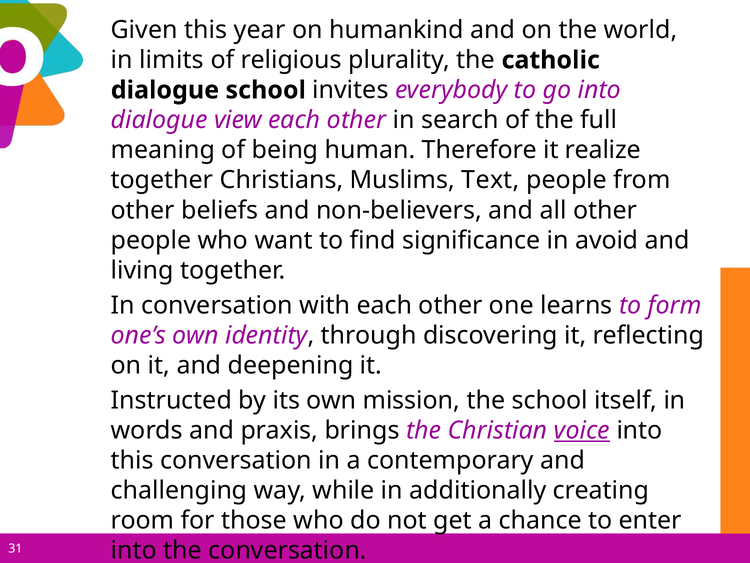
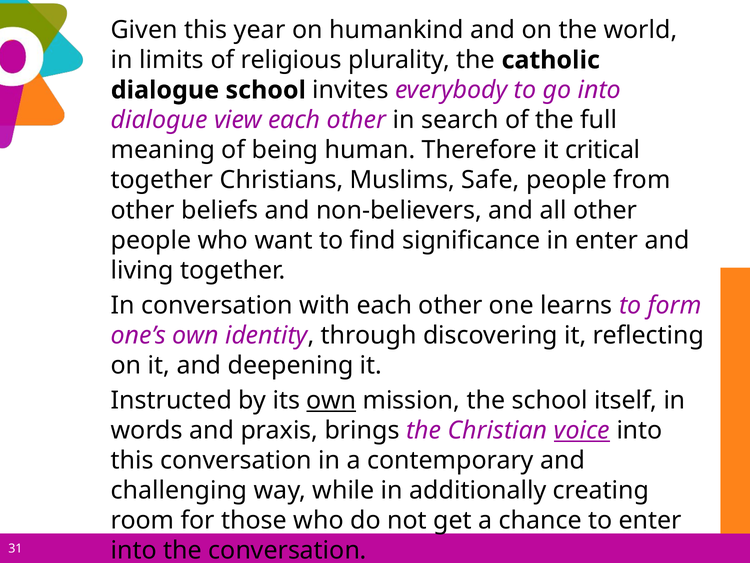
realize: realize -> critical (603, 150)
Text: Text -> Safe (490, 180)
in avoid: avoid -> enter (607, 240)
own underline: none -> present (331, 400)
